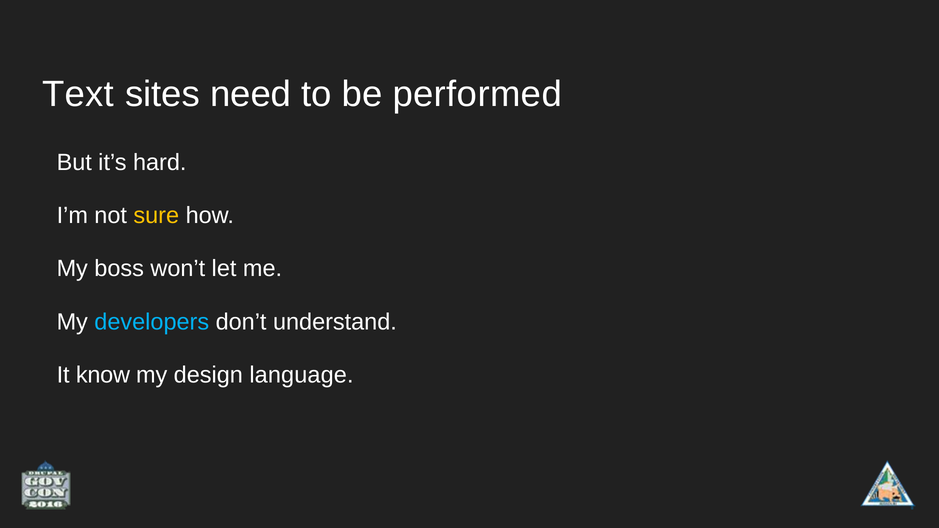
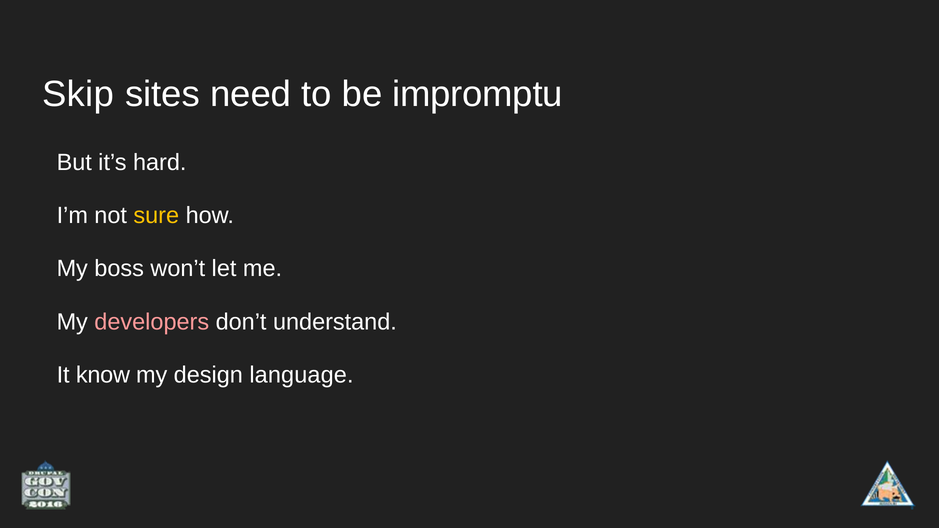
Text: Text -> Skip (78, 94)
performed: performed -> impromptu (478, 94)
developers colour: light blue -> pink (152, 322)
